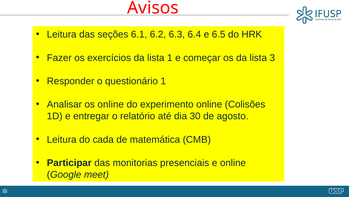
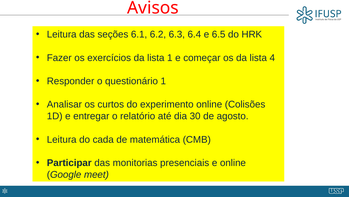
3: 3 -> 4 (272, 58)
os online: online -> curtos (111, 104)
